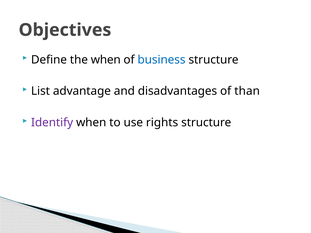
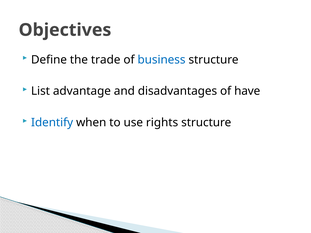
the when: when -> trade (106, 60)
than: than -> have (247, 91)
Identify colour: purple -> blue (52, 123)
